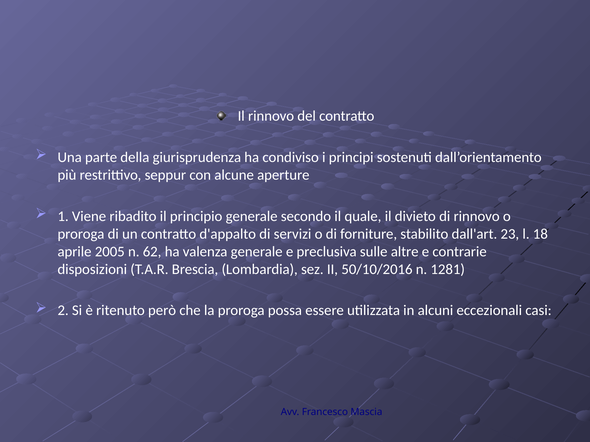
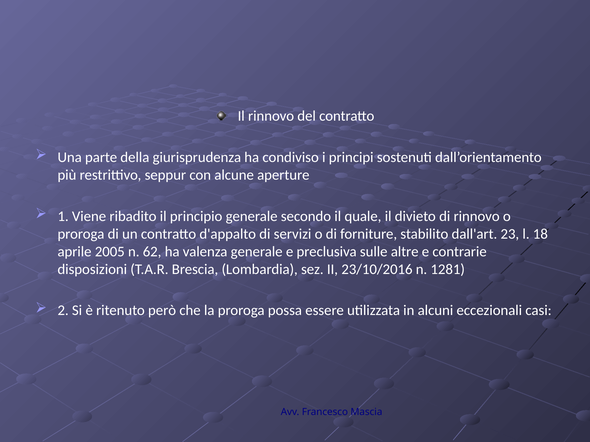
50/10/2016: 50/10/2016 -> 23/10/2016 (377, 269)
